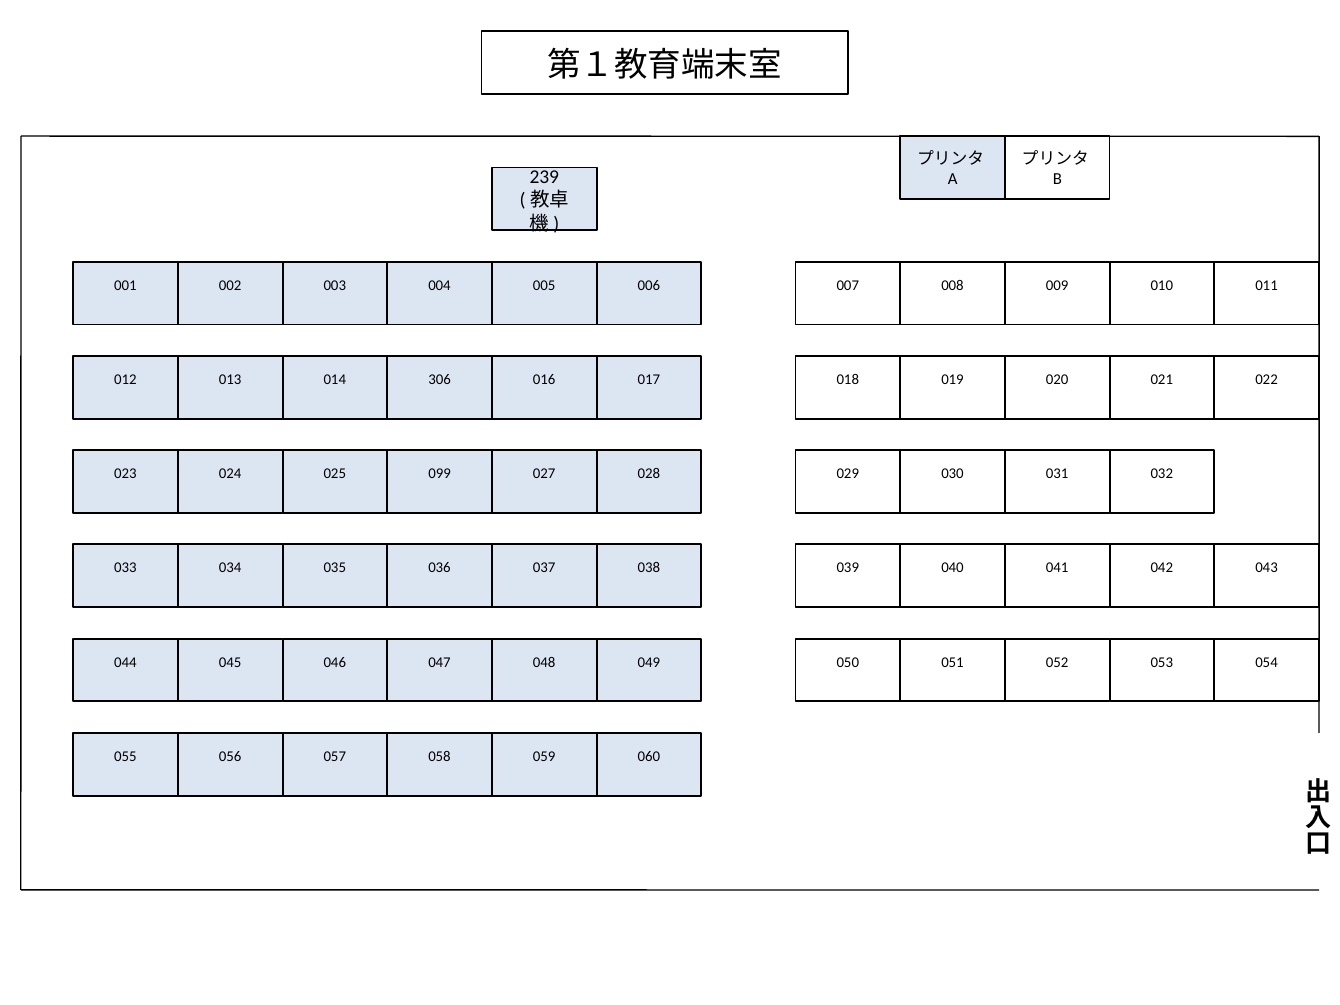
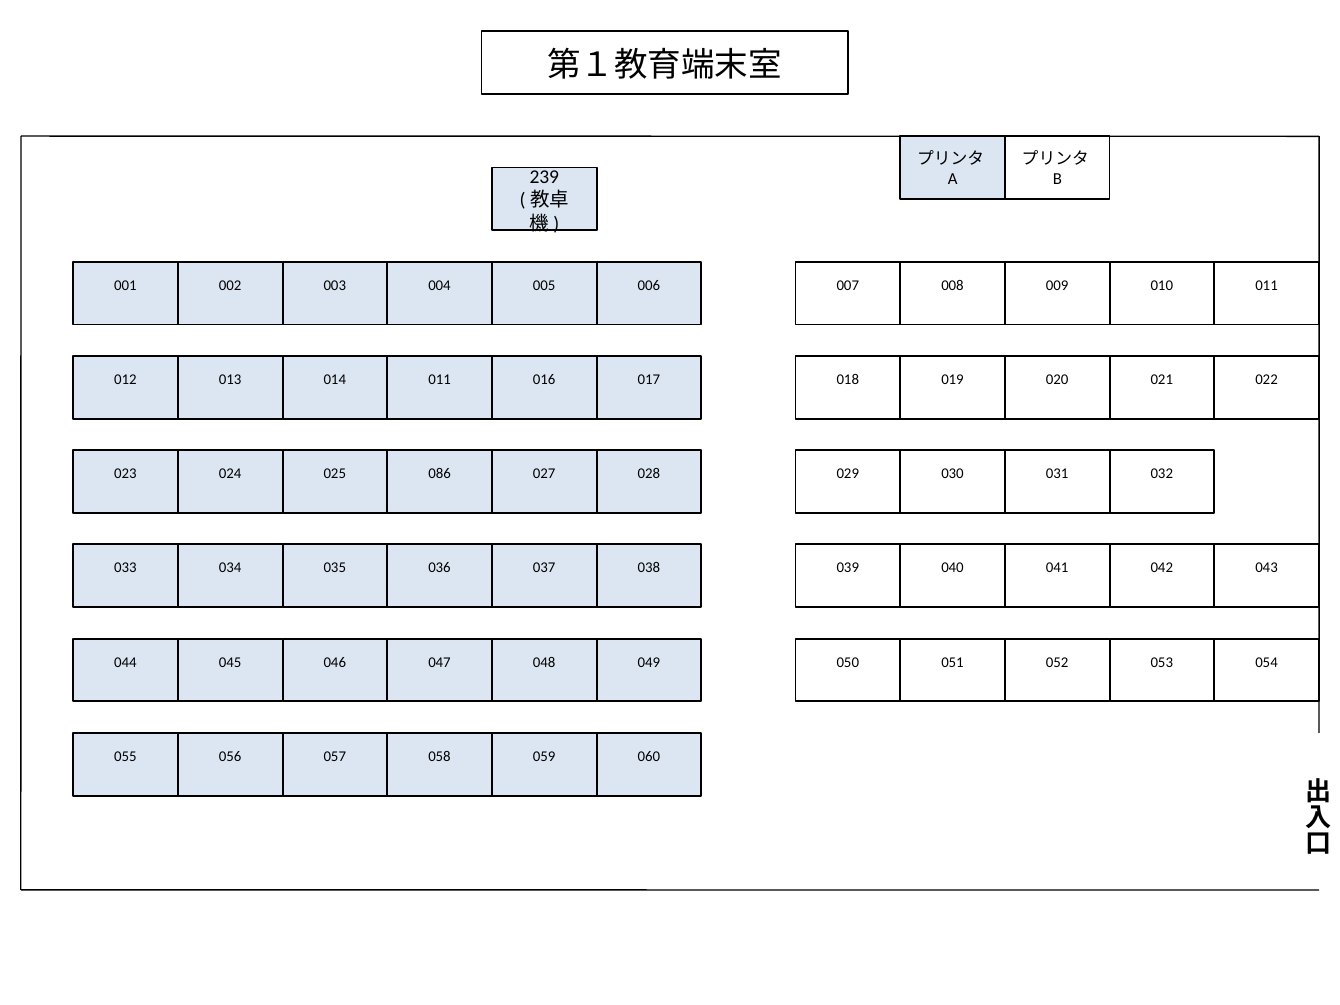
014 306: 306 -> 011 (440, 379)
099: 099 -> 086 (440, 474)
